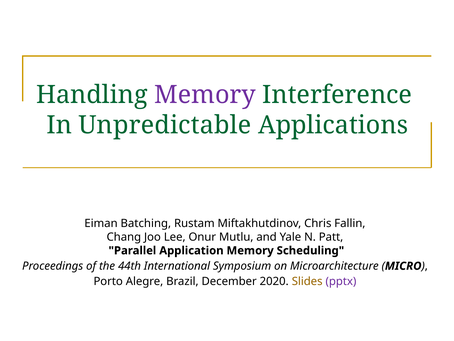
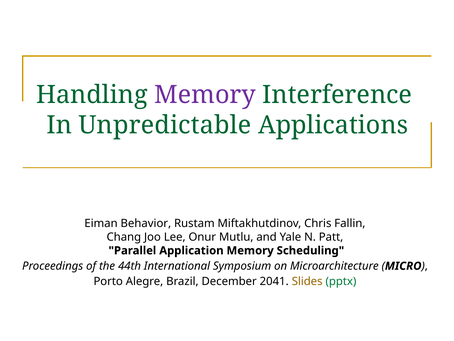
Batching: Batching -> Behavior (146, 223)
2020: 2020 -> 2041 (274, 281)
pptx colour: purple -> green (341, 281)
